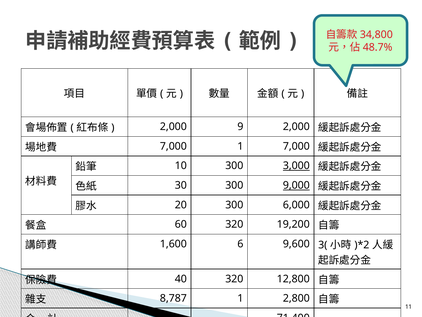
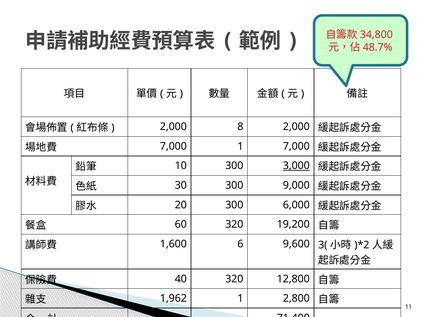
9: 9 -> 8 (240, 127)
9,000 underline: present -> none (296, 185)
8,787: 8,787 -> 1,962 (173, 298)
